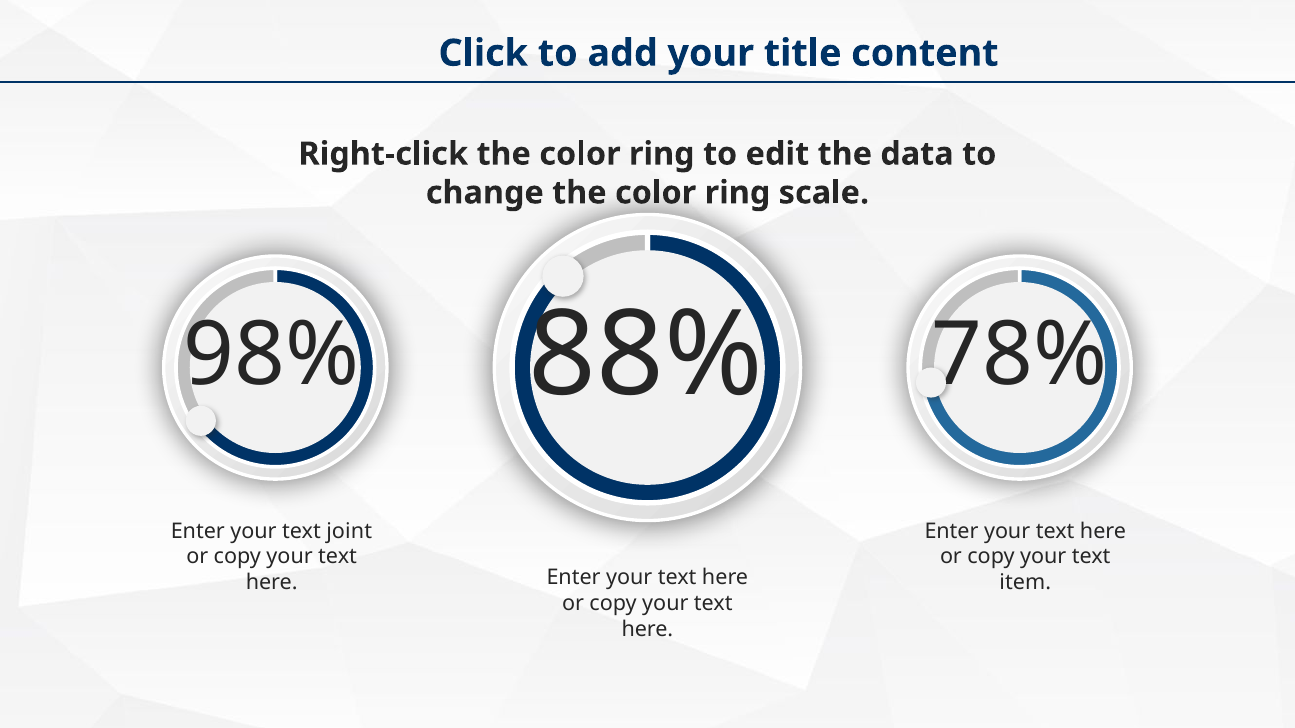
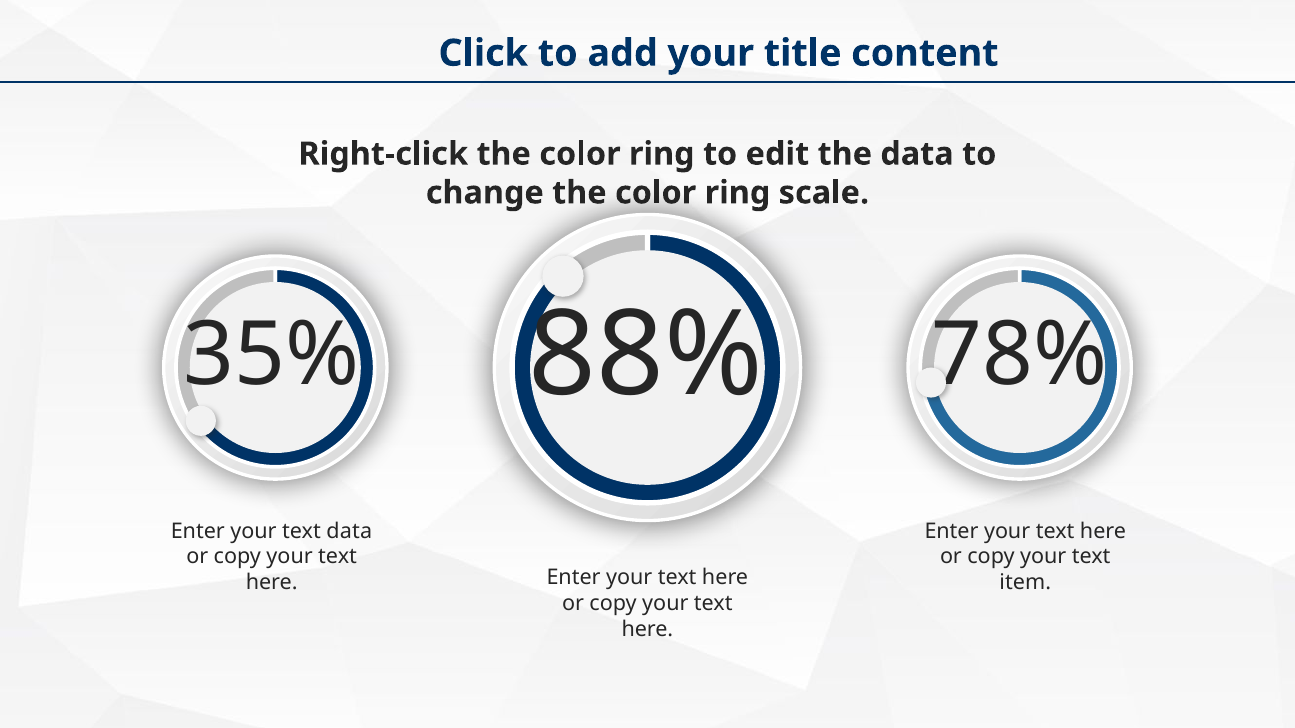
98%: 98% -> 35% (272, 356)
text joint: joint -> data (349, 531)
